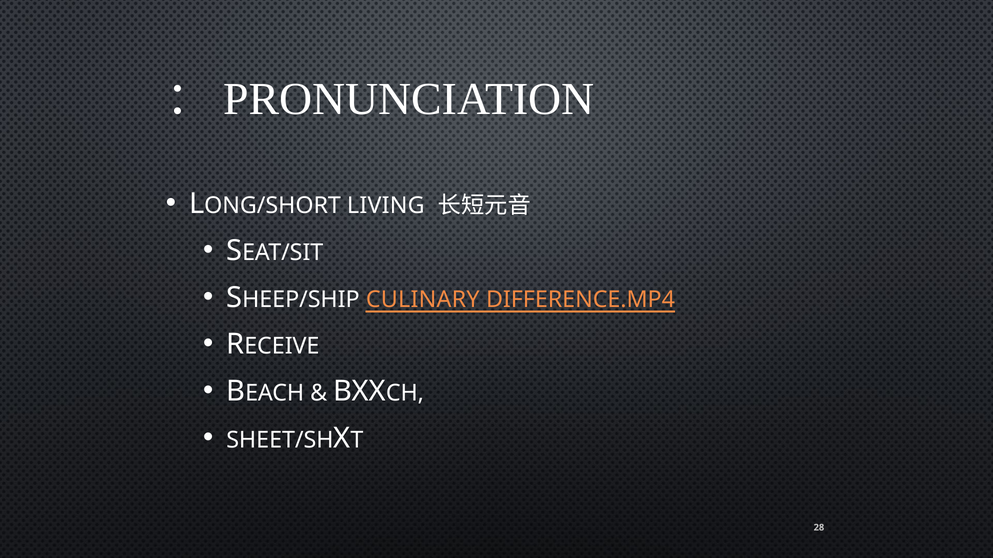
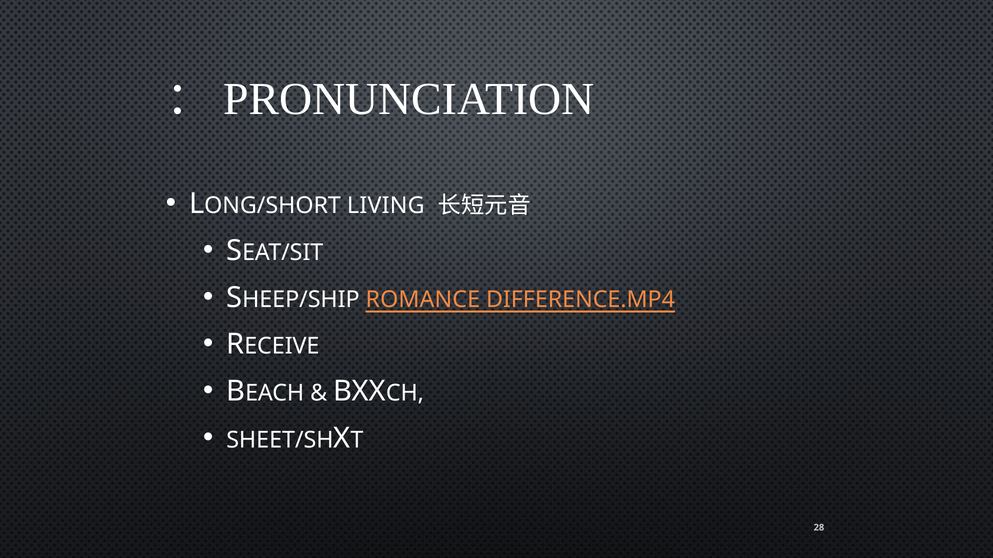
CULINARY: CULINARY -> ROMANCE (423, 300)
